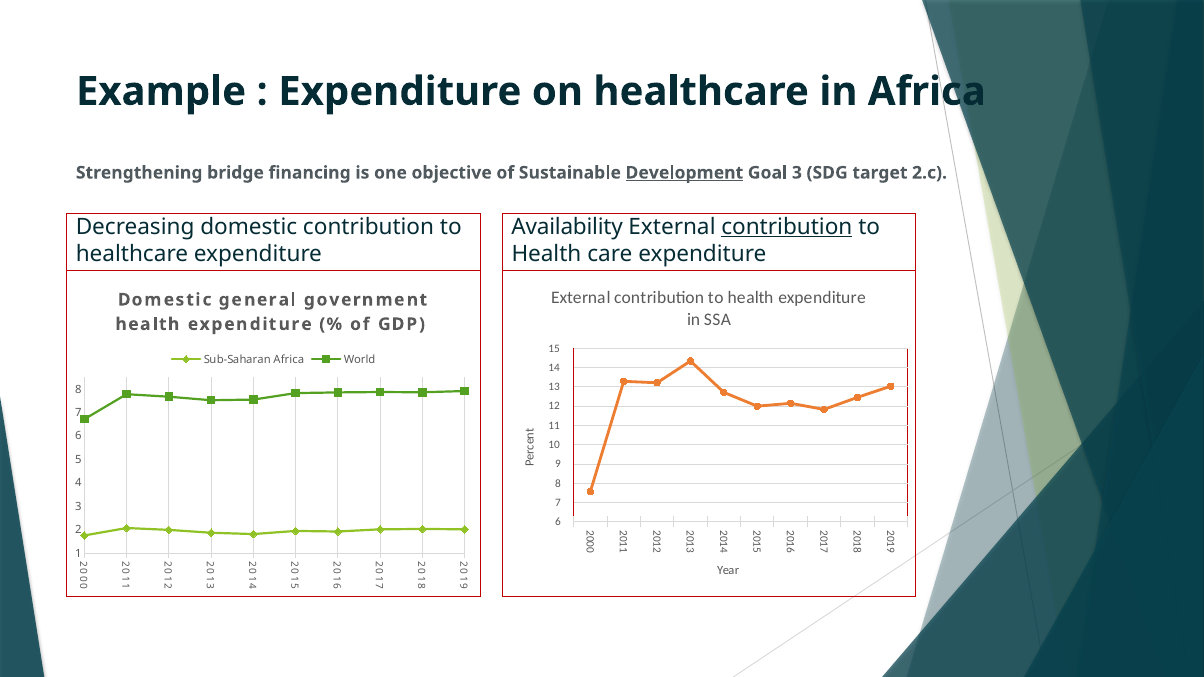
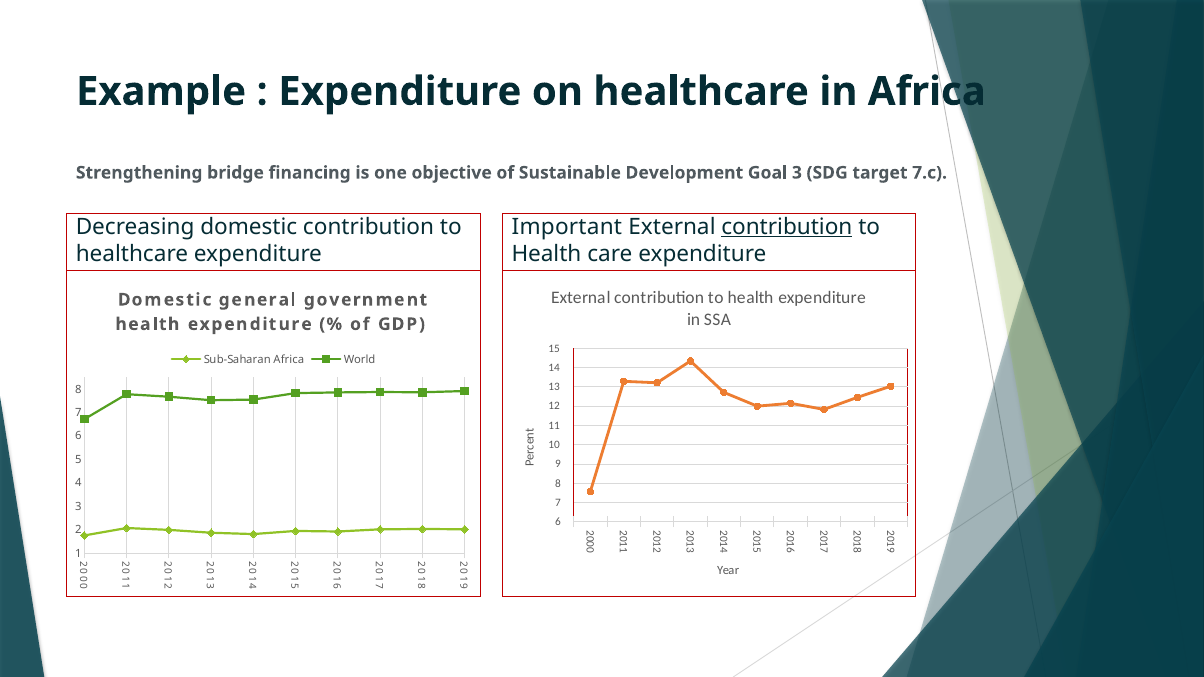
Development underline: present -> none (684, 173)
2.c: 2.c -> 7.c (930, 173)
Availability: Availability -> Important (567, 227)
